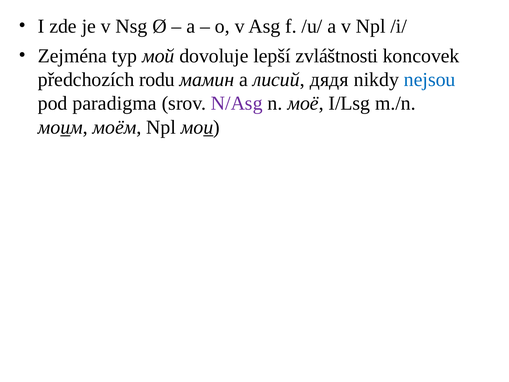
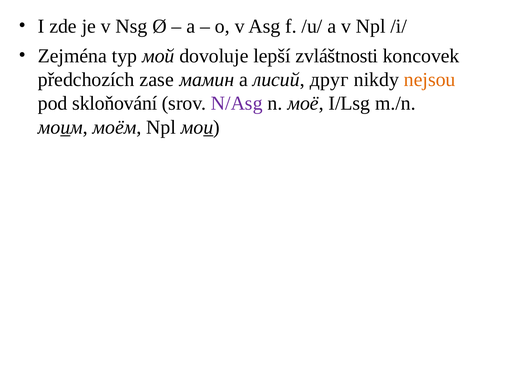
rodu: rodu -> zase (157, 80)
дядя: дядя -> друг (329, 80)
nejsou colour: blue -> orange (430, 80)
paradigma: paradigma -> skloňování (115, 103)
